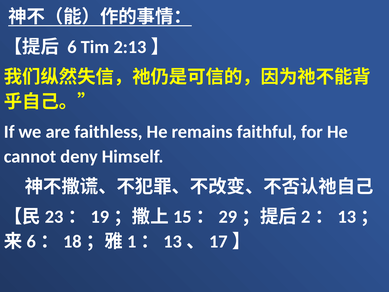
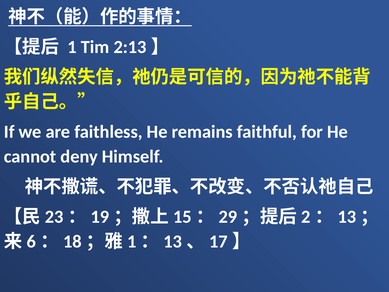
6: 6 -> 1 (72, 47)
